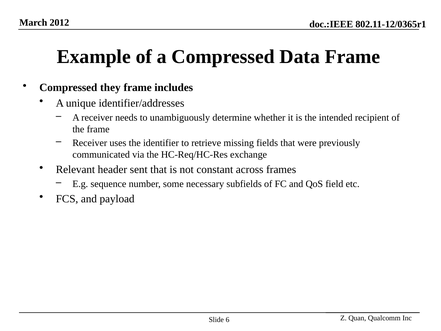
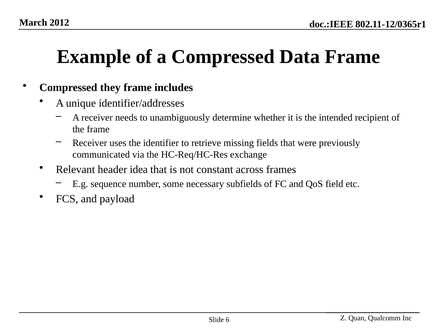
sent: sent -> idea (139, 169)
